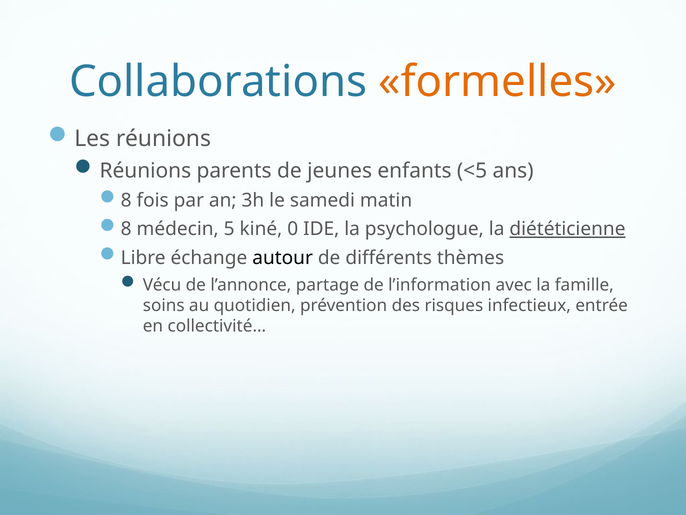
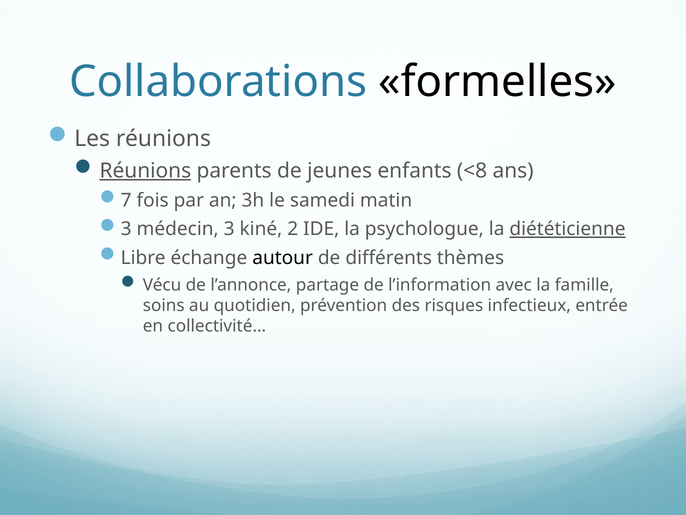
formelles colour: orange -> black (497, 82)
Réunions underline: none -> present (145, 171)
<5: <5 -> <8 (472, 171)
8: 8 -> 7 (126, 200)
8: 8 -> 3 (126, 229)
médecin 5: 5 -> 3 (229, 229)
0: 0 -> 2 (293, 229)
